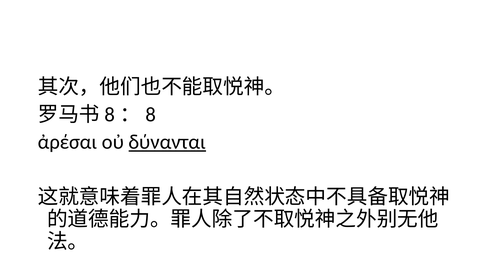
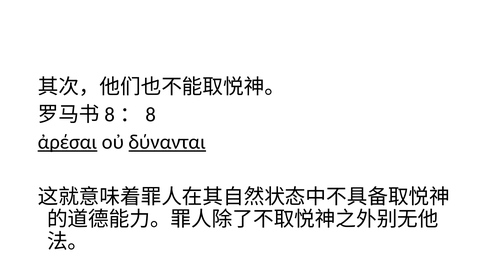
ἀρέσαι underline: none -> present (68, 142)
